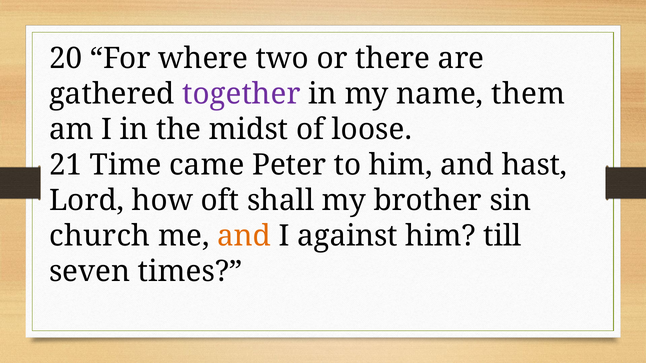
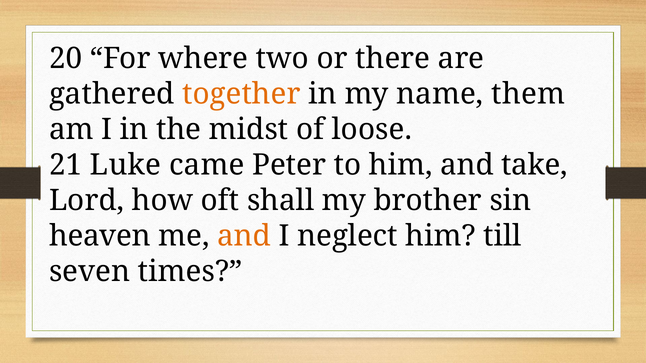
together colour: purple -> orange (241, 94)
Time: Time -> Luke (126, 165)
hast: hast -> take (535, 165)
church: church -> heaven (100, 236)
against: against -> neglect (348, 236)
